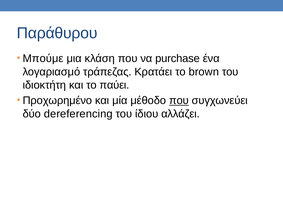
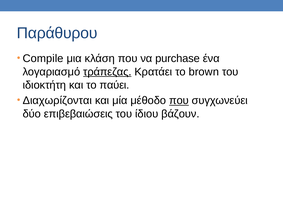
Μπούμε: Μπούμε -> Compile (43, 58)
τράπεζας underline: none -> present (107, 72)
Προχωρημένο: Προχωρημένο -> Διαχωρίζονται (57, 100)
dereferencing: dereferencing -> επιβεβαιώσεις (78, 113)
αλλάζει: αλλάζει -> βάζουν (180, 113)
